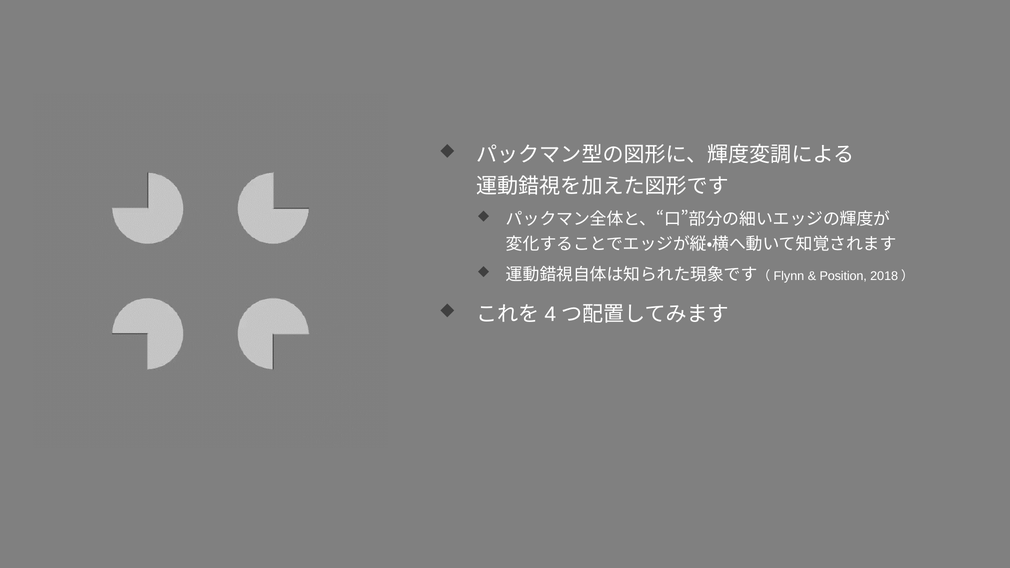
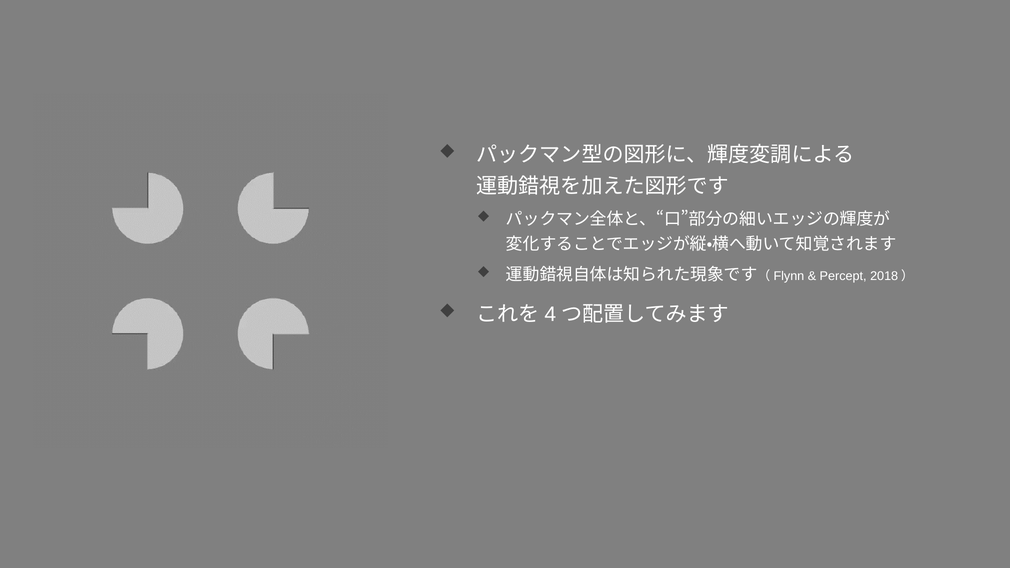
Position: Position -> Percept (843, 276)
